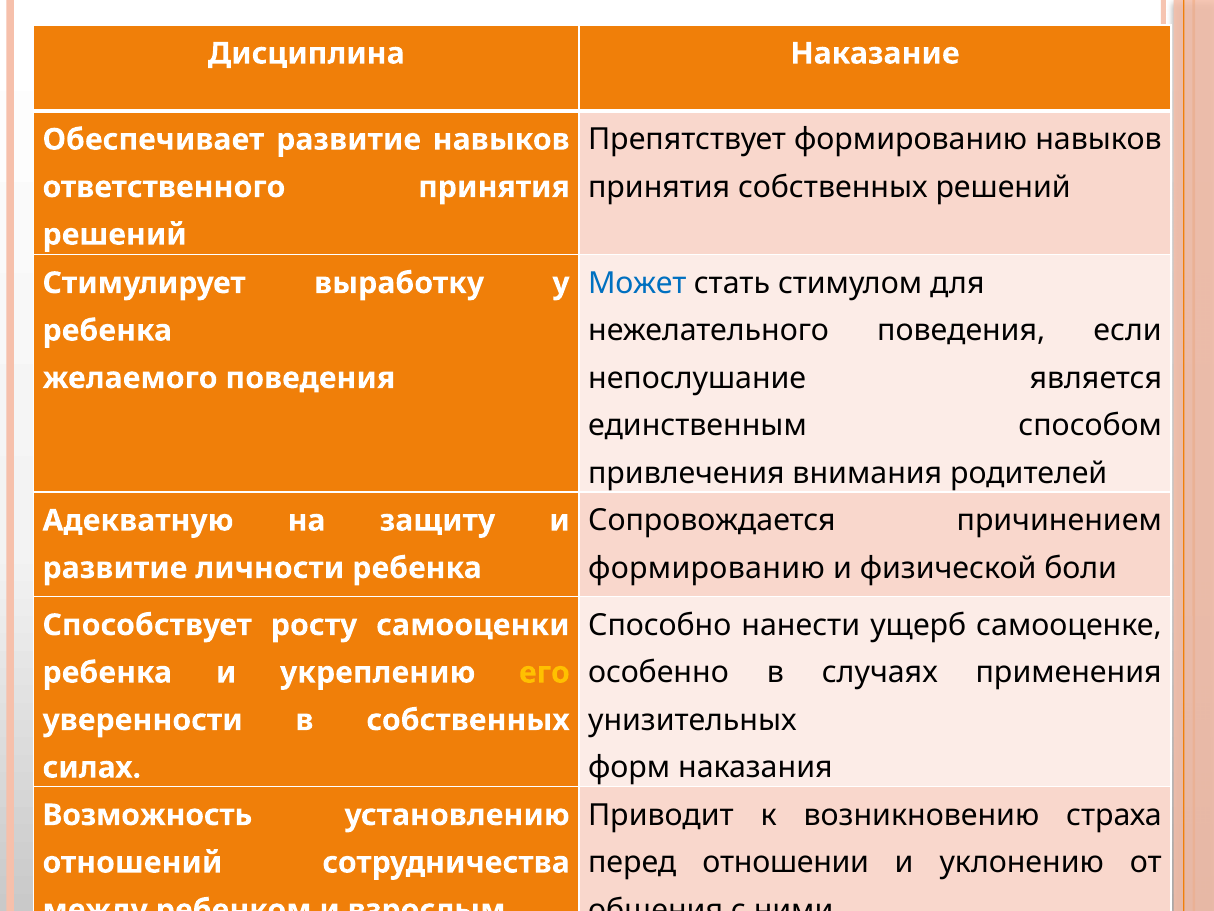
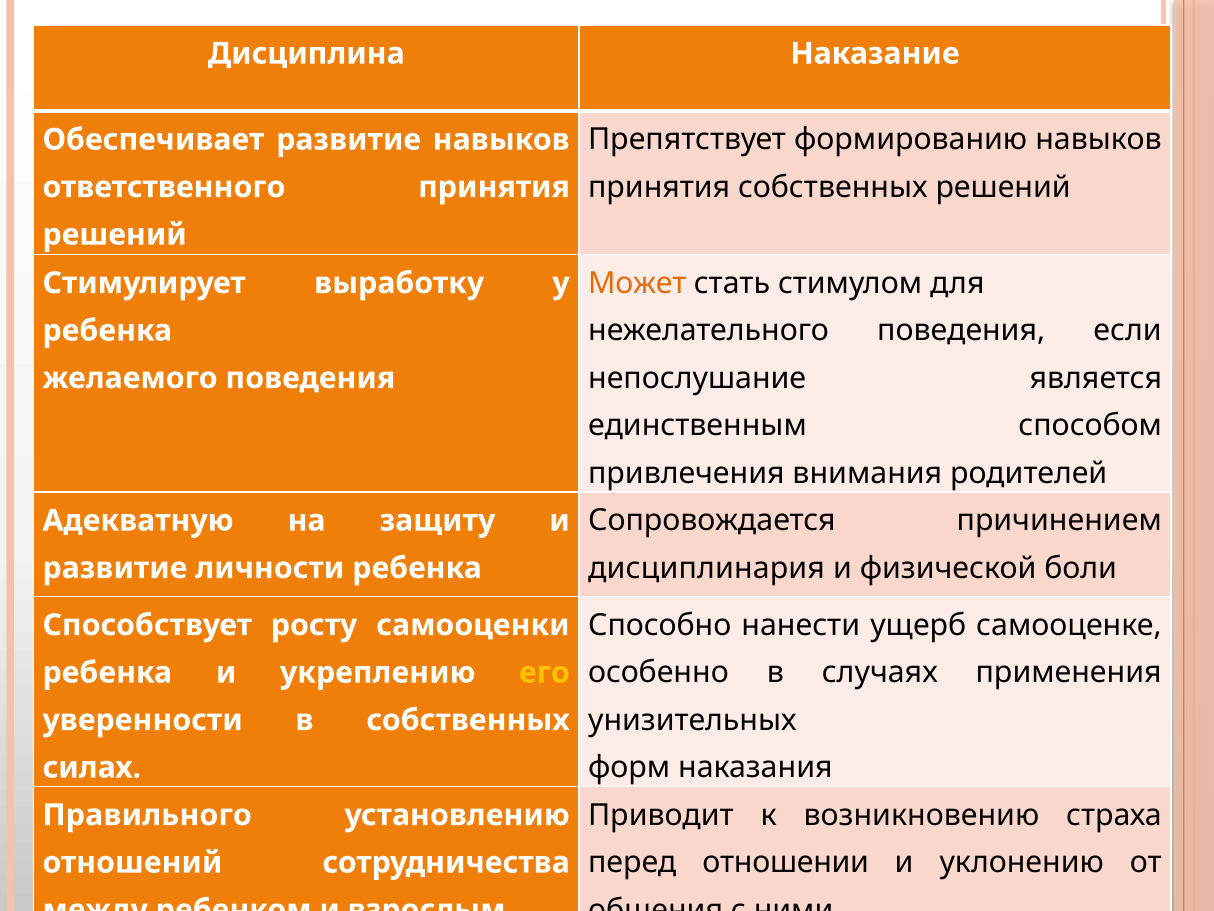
Может colour: blue -> orange (637, 283)
формированию: формированию -> дисциплинария (707, 568)
Возможность: Возможность -> Правильного (147, 815)
